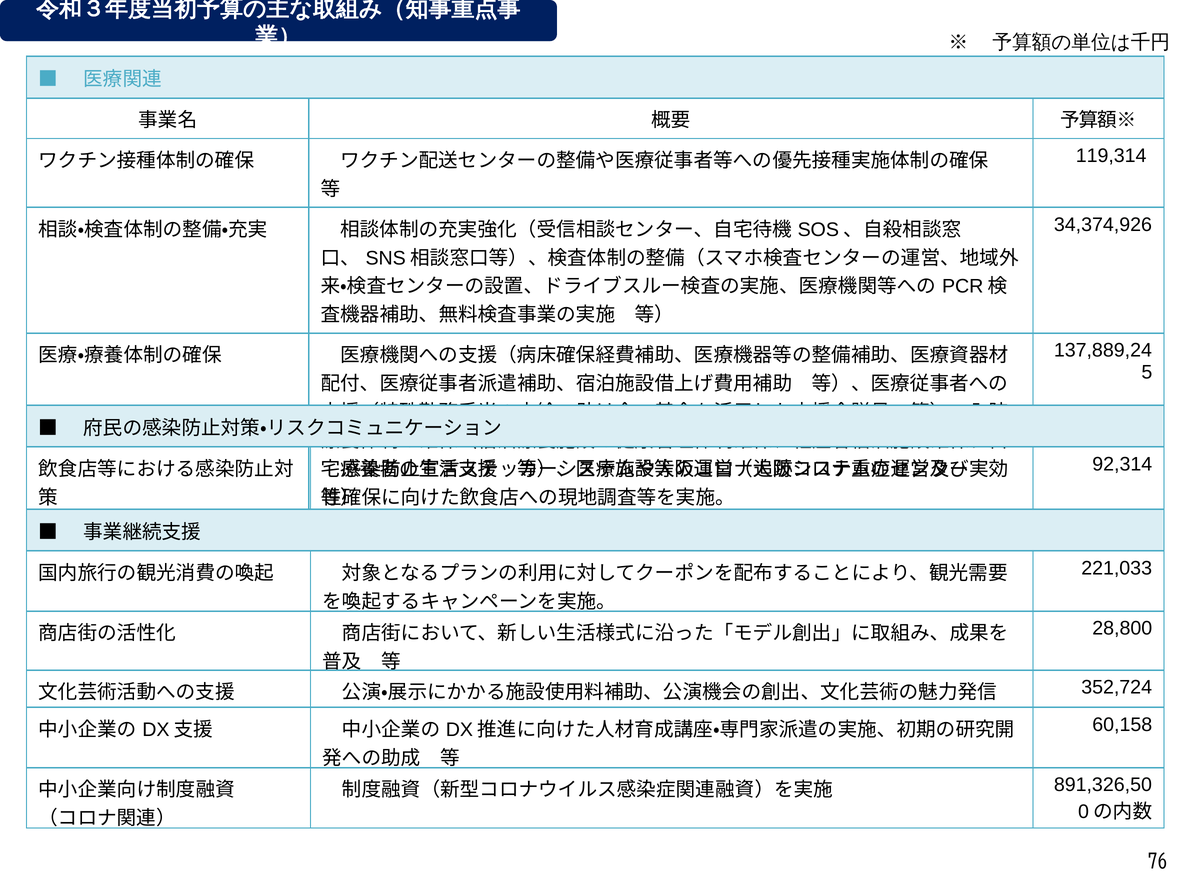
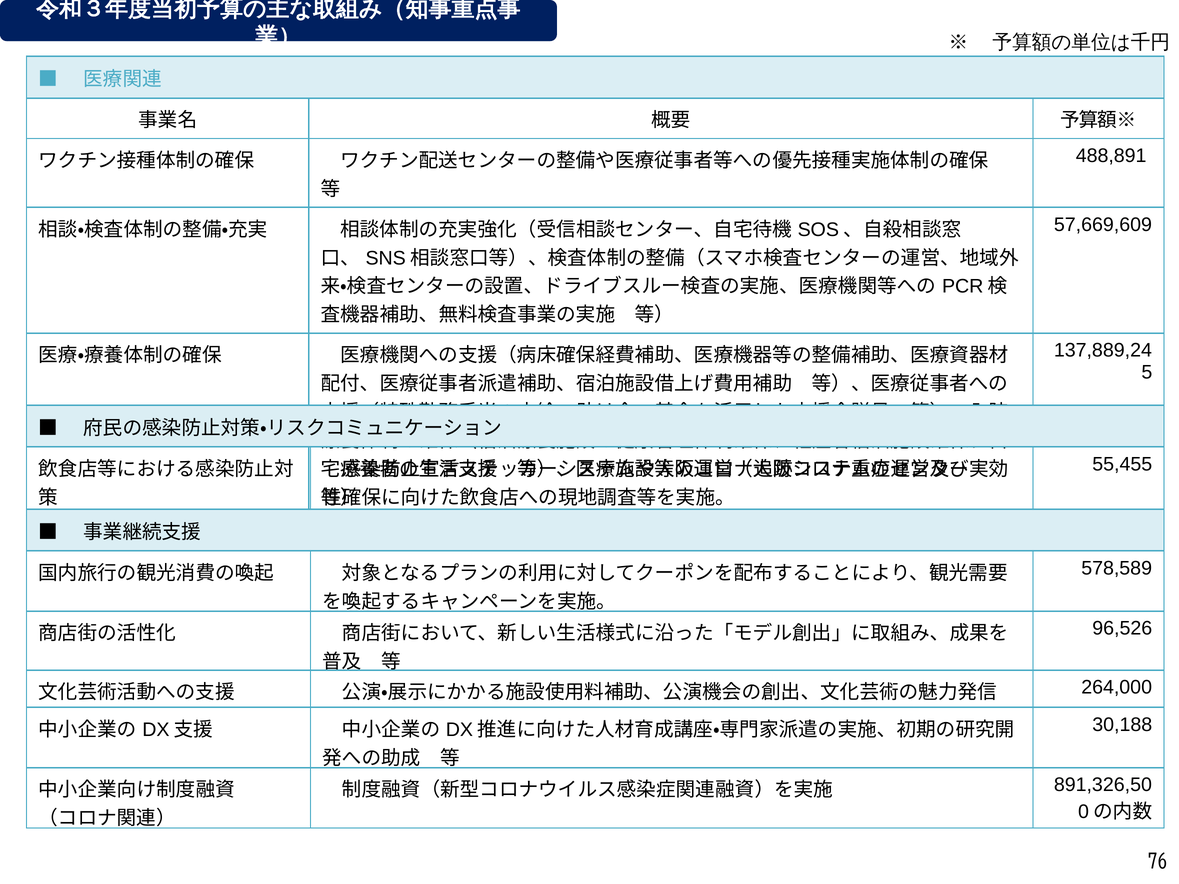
119,314: 119,314 -> 488,891 (1111, 156)
34,374,926: 34,374,926 -> 57,669,609 (1103, 225)
92,314: 92,314 -> 55,455 (1122, 464)
221,033: 221,033 -> 578,589 (1117, 568)
28,800: 28,800 -> 96,526 (1122, 629)
352,724: 352,724 -> 264,000 (1117, 688)
60,158: 60,158 -> 30,188 (1122, 725)
